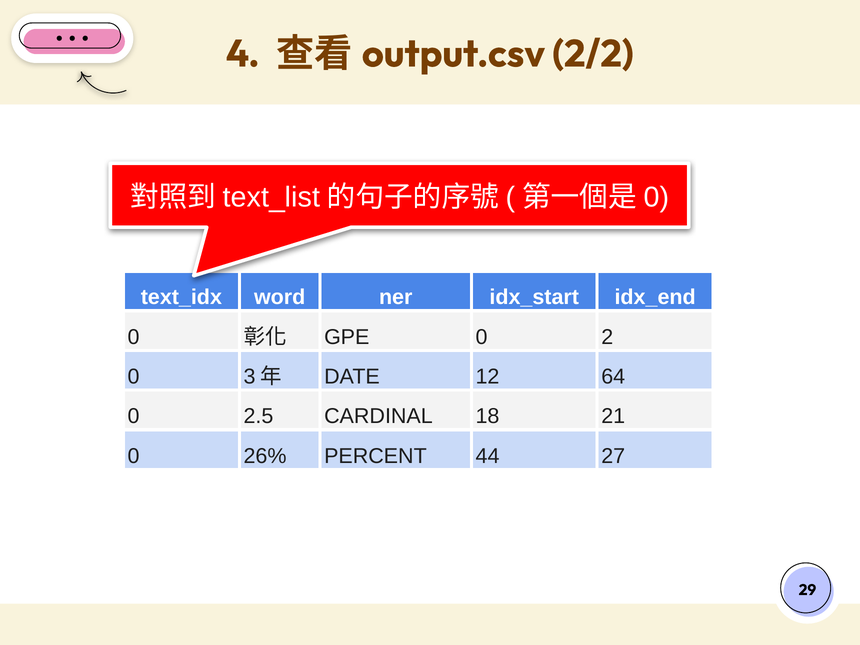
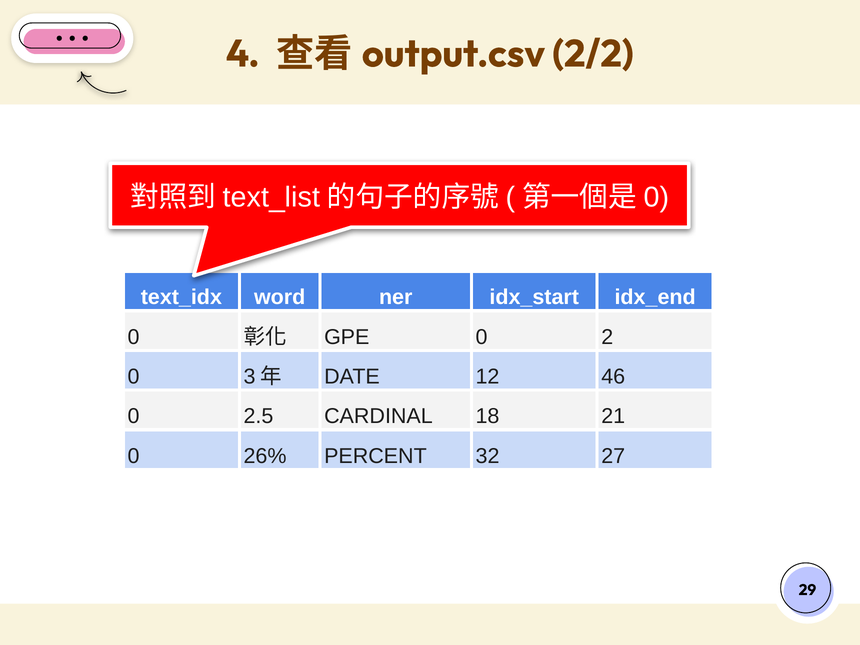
64: 64 -> 46 (613, 377)
44: 44 -> 32 (488, 456)
